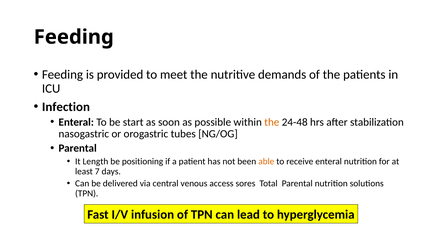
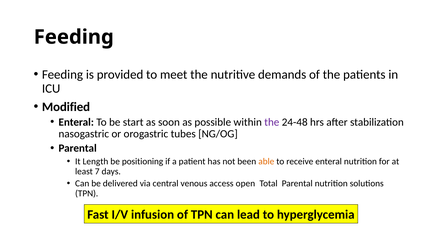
Infection: Infection -> Modified (66, 107)
the colour: orange -> purple (272, 122)
sores: sores -> open (245, 184)
